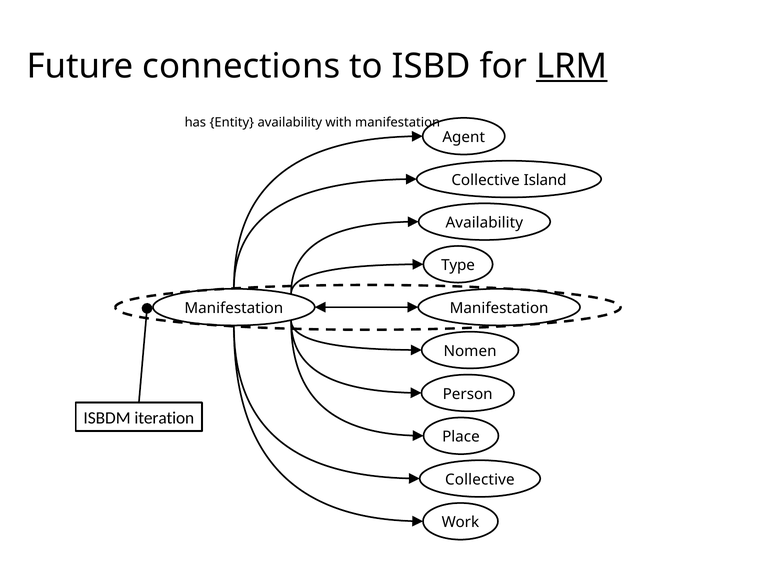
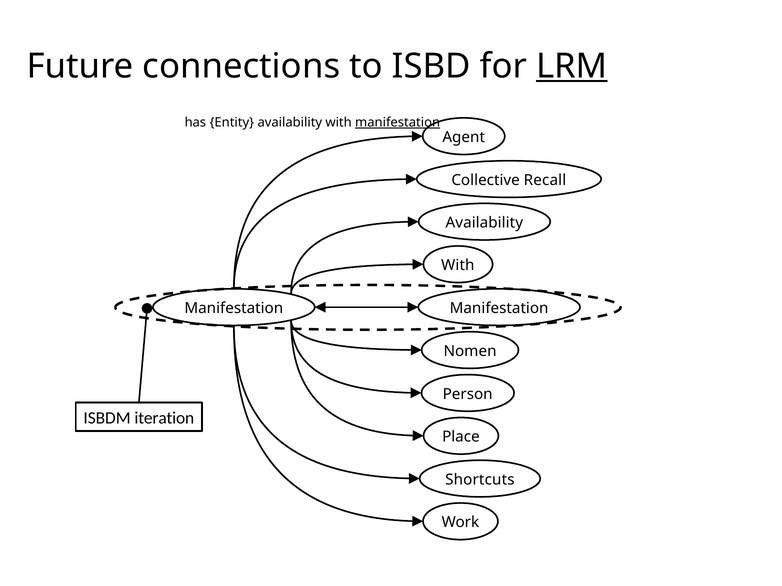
manifestation underline: none -> present (398, 122)
Island: Island -> Recall (545, 180)
Type: Type -> With (458, 266)
Collective: Collective -> Shortcuts (480, 480)
